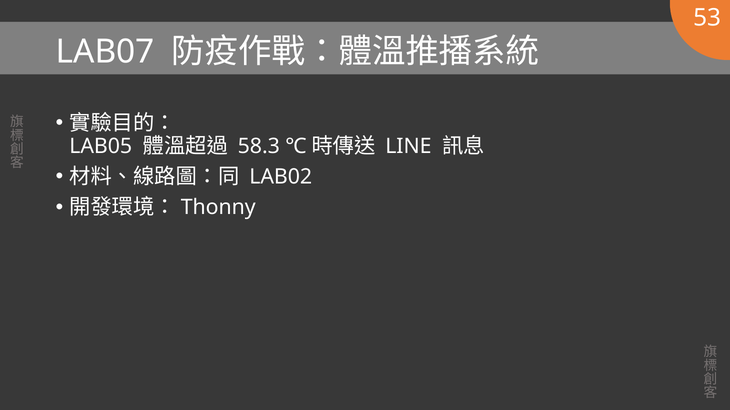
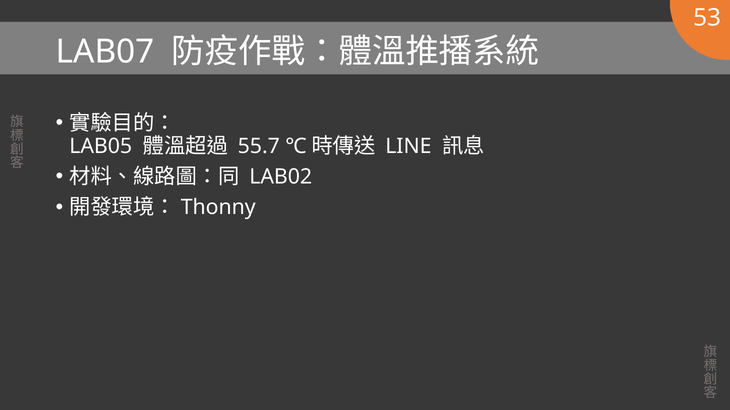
58.3: 58.3 -> 55.7 (259, 146)
